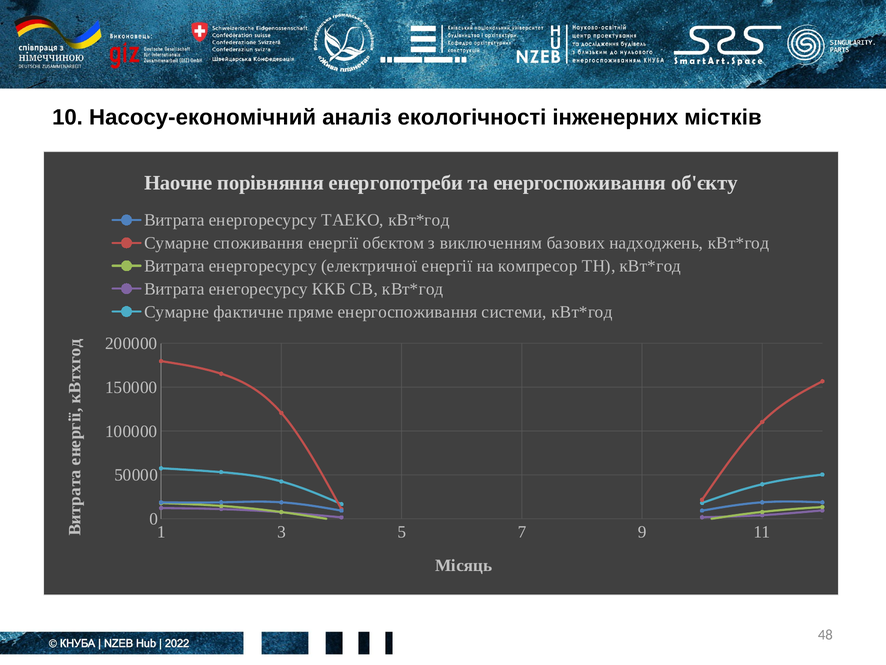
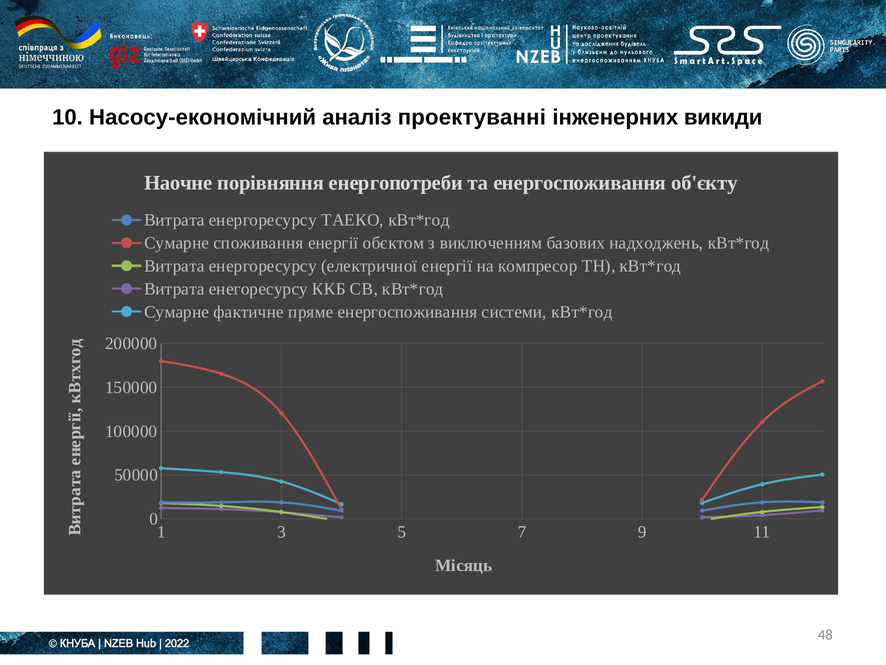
екологічності: екологічності -> проектуванні (472, 117)
містків: містків -> викиди (723, 117)
